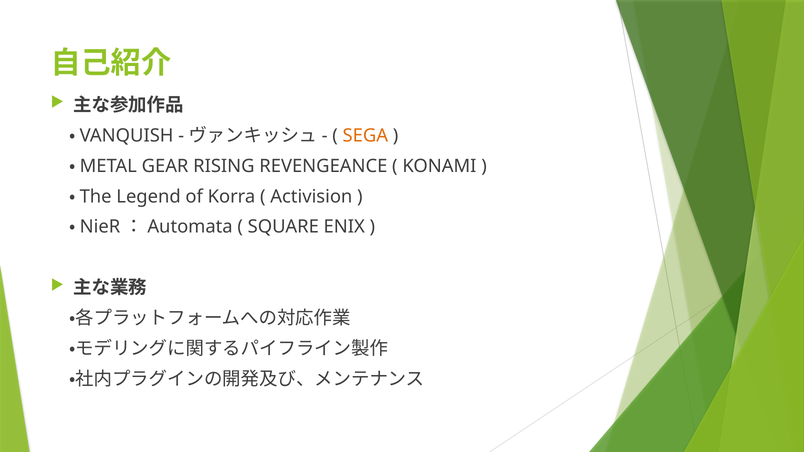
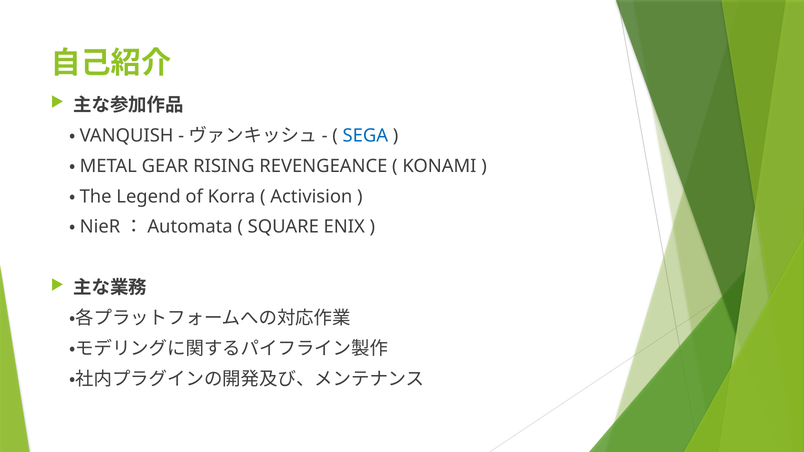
SEGA colour: orange -> blue (365, 136)
